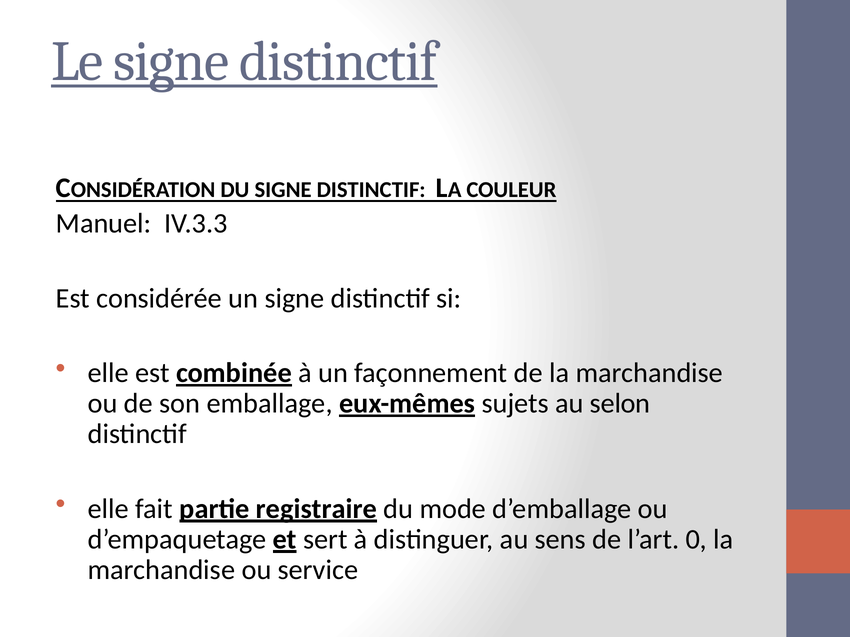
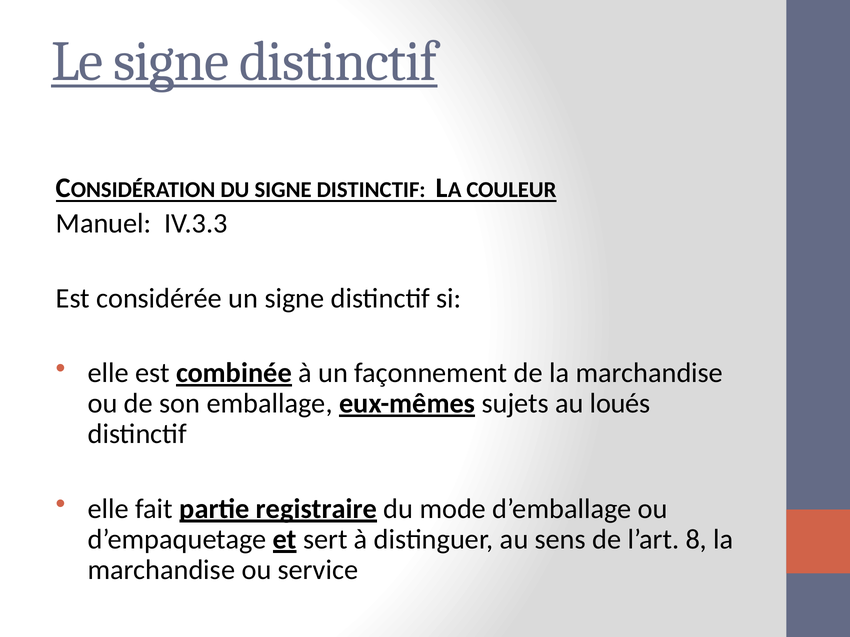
selon: selon -> loués (620, 404)
0: 0 -> 8 (696, 540)
